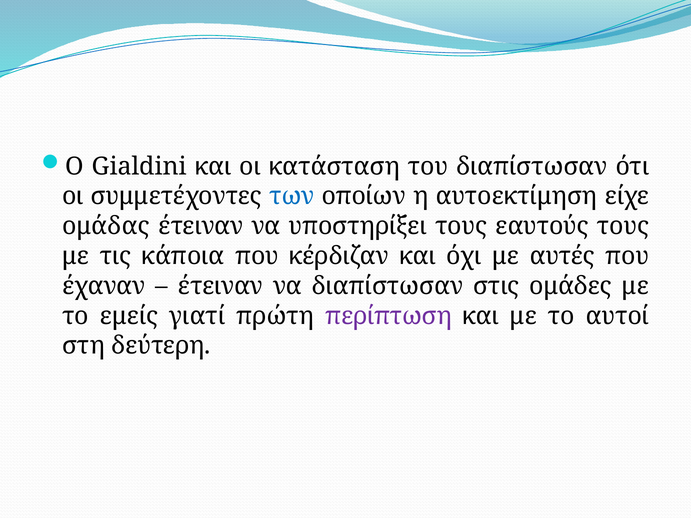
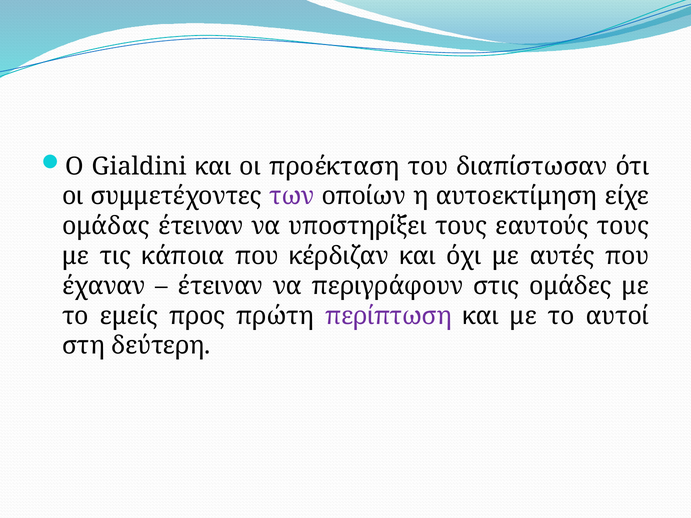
κατάσταση: κατάσταση -> προέκταση (334, 166)
των colour: blue -> purple (292, 196)
να διαπίστωσαν: διαπίστωσαν -> περιγράφουν (387, 286)
γιατί: γιατί -> προς (197, 316)
